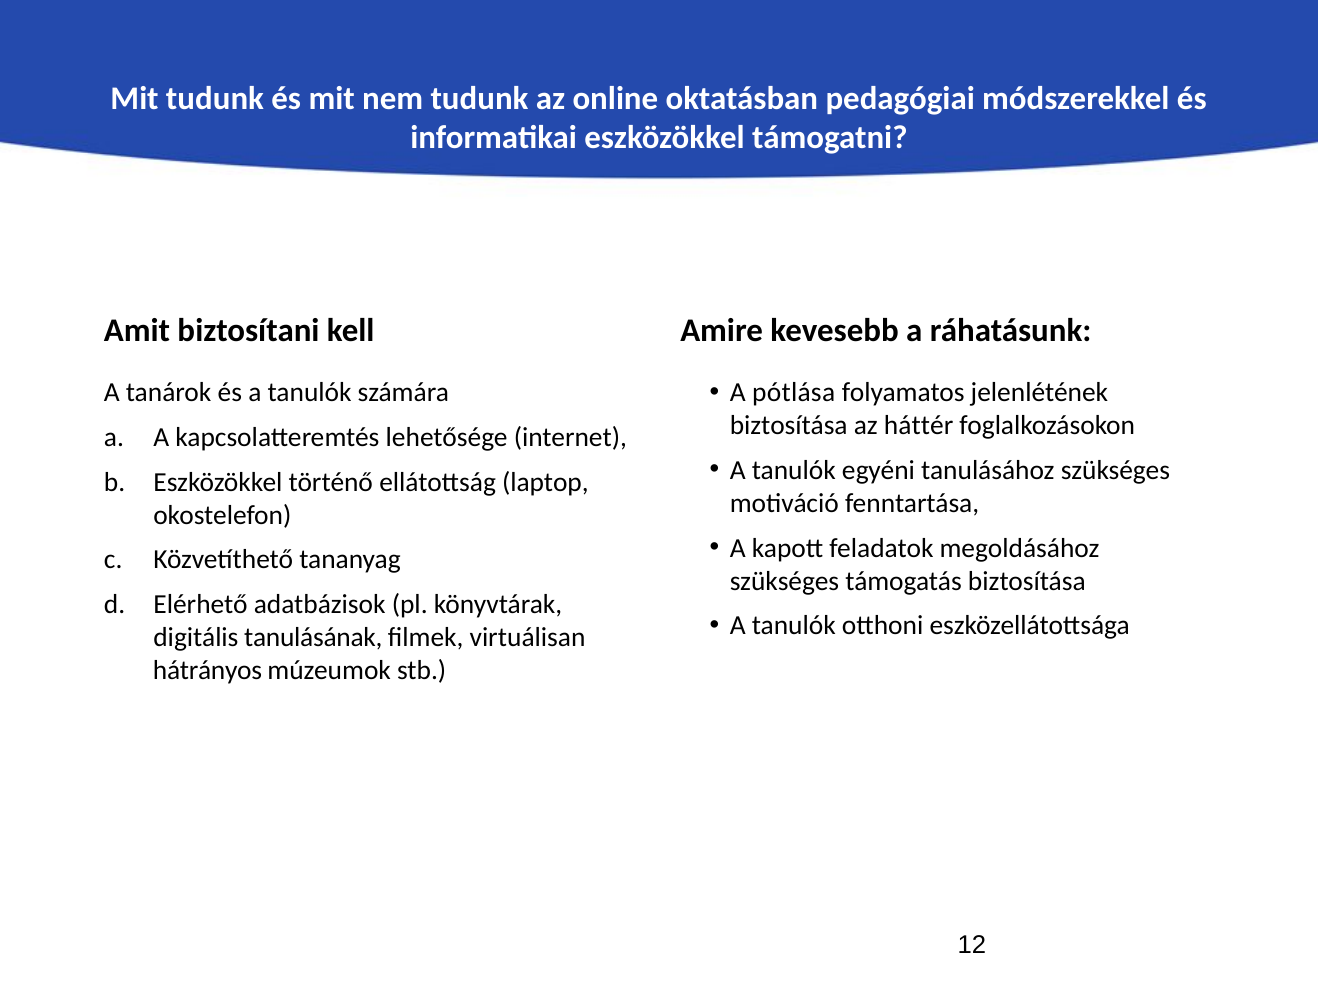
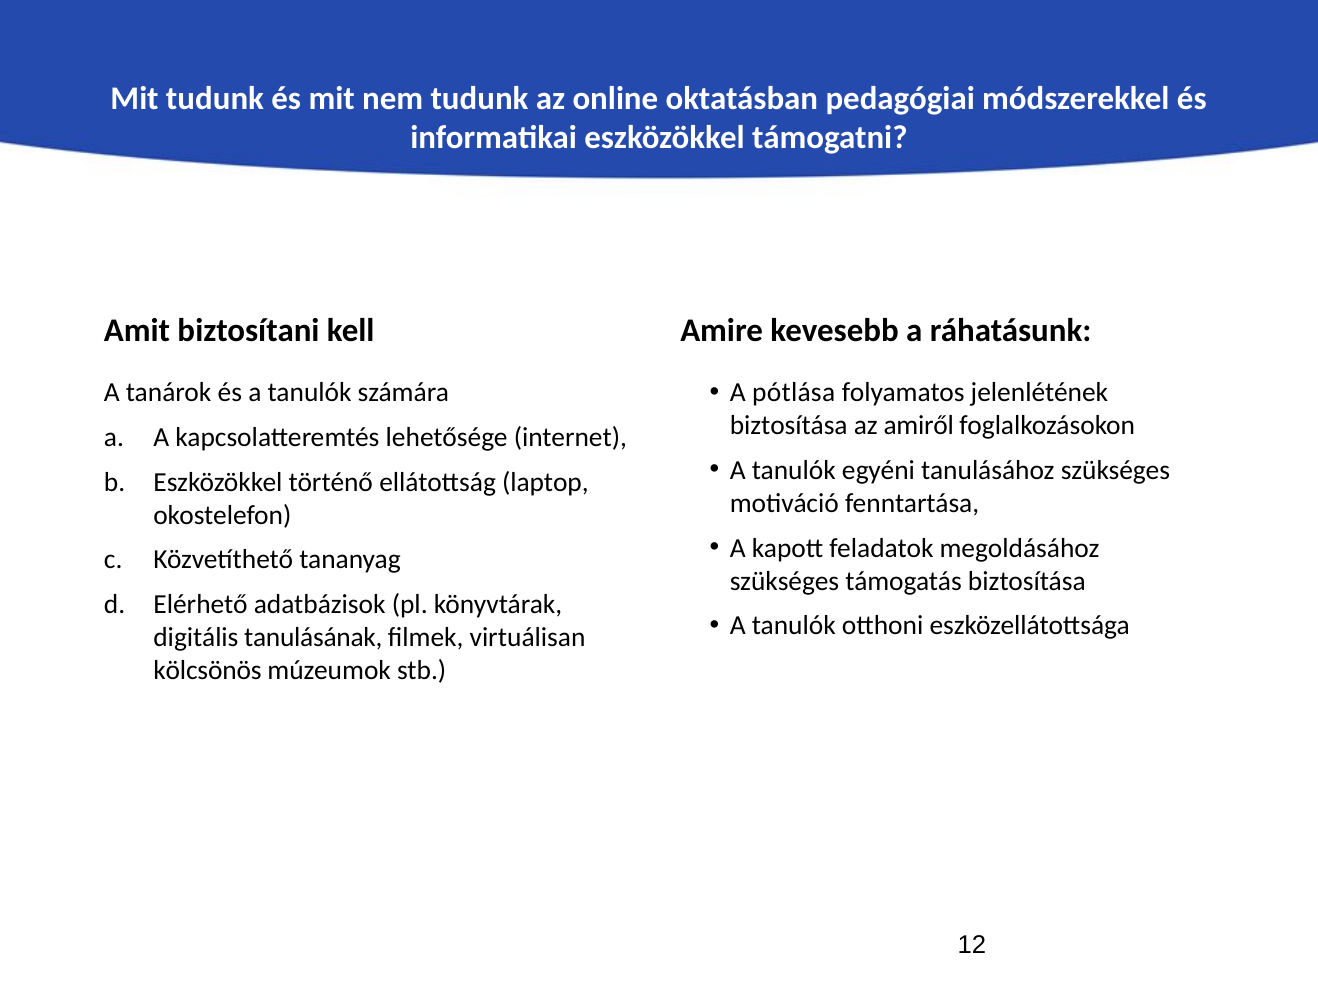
háttér: háttér -> amiről (919, 426)
hátrányos: hátrányos -> kölcsönös (207, 670)
